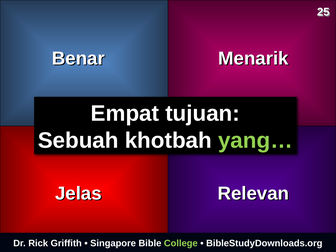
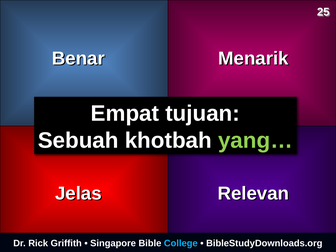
College colour: light green -> light blue (181, 243)
